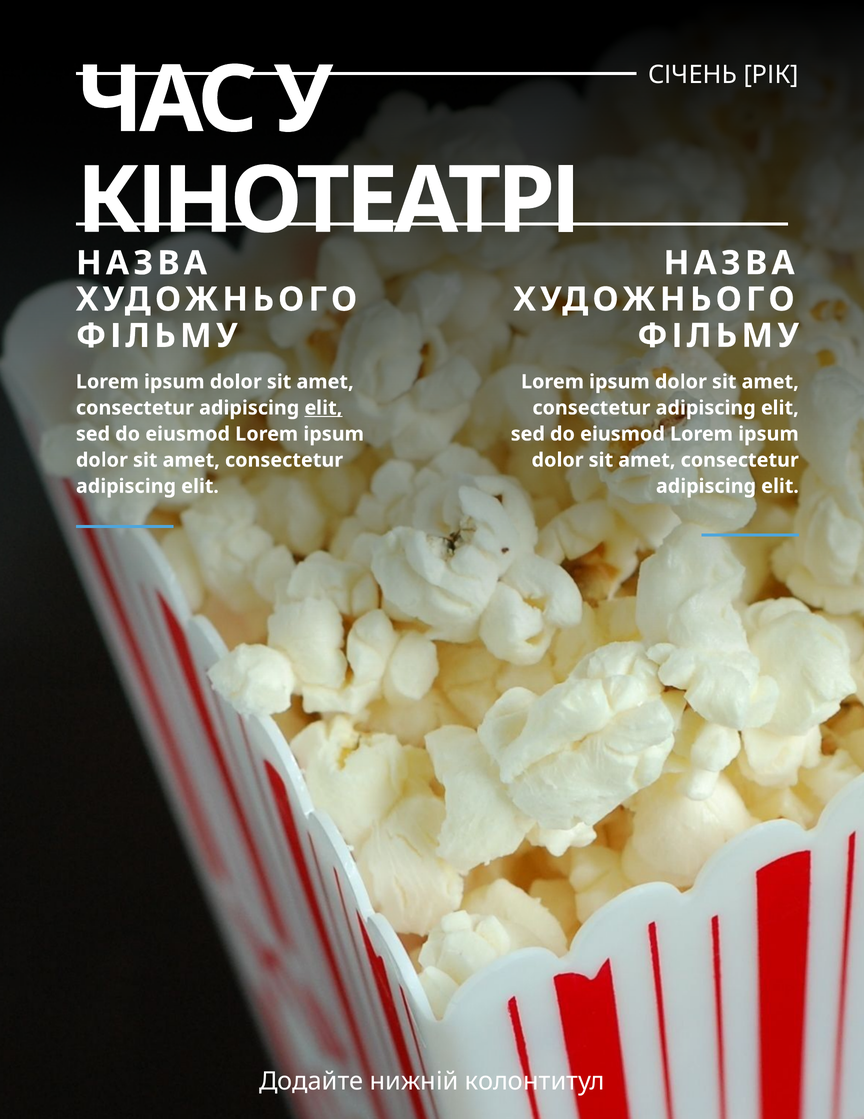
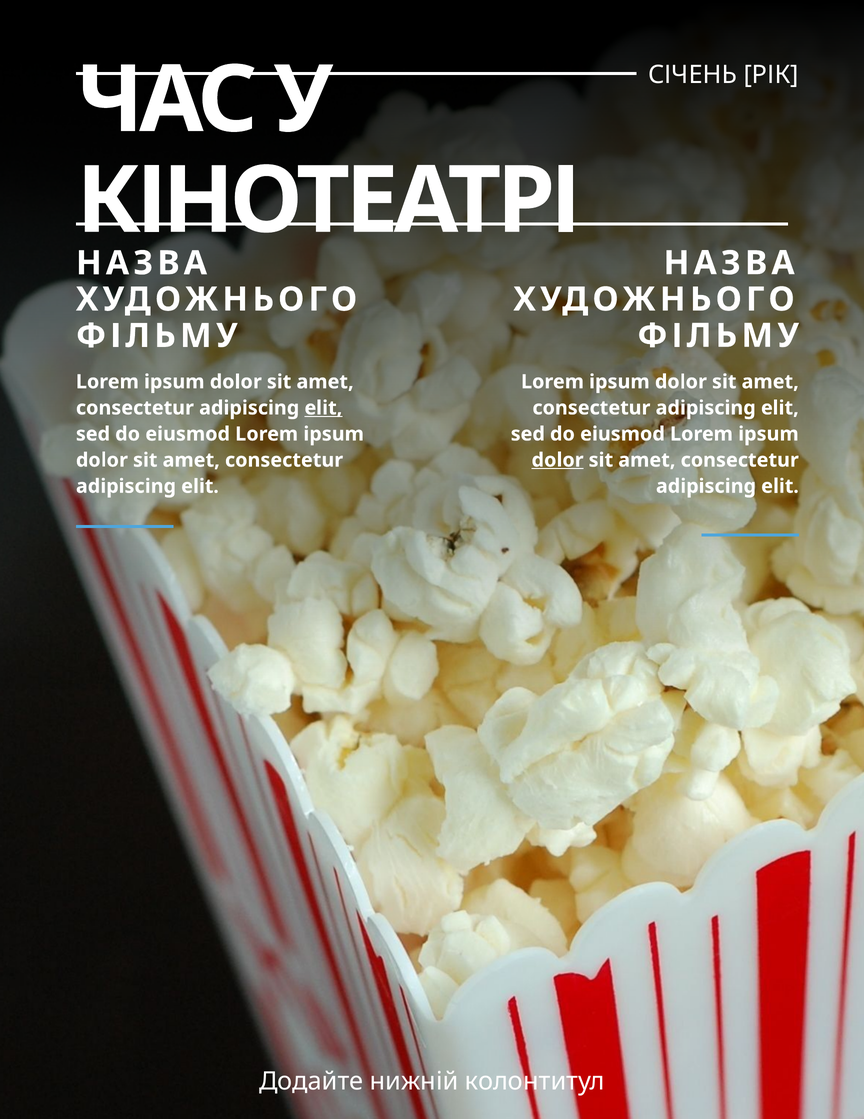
dolor underline: none -> present (558, 460)
